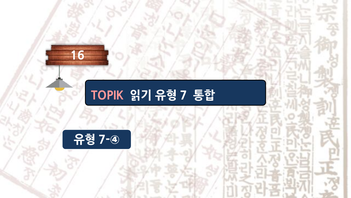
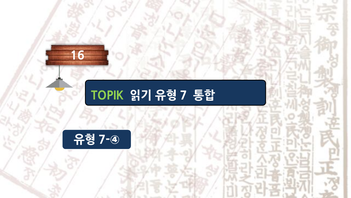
TOPIK colour: pink -> light green (107, 95)
